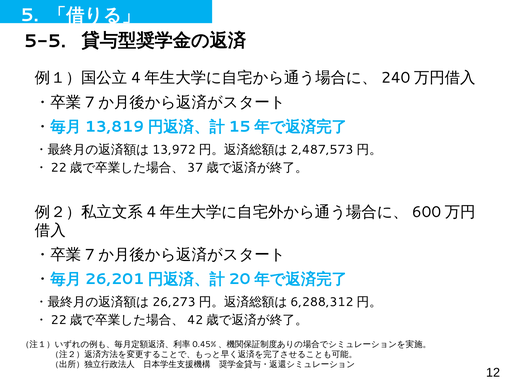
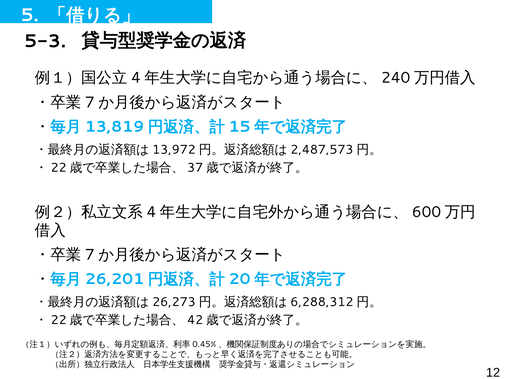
5-5: 5-5 -> 5-3 (45, 41)
